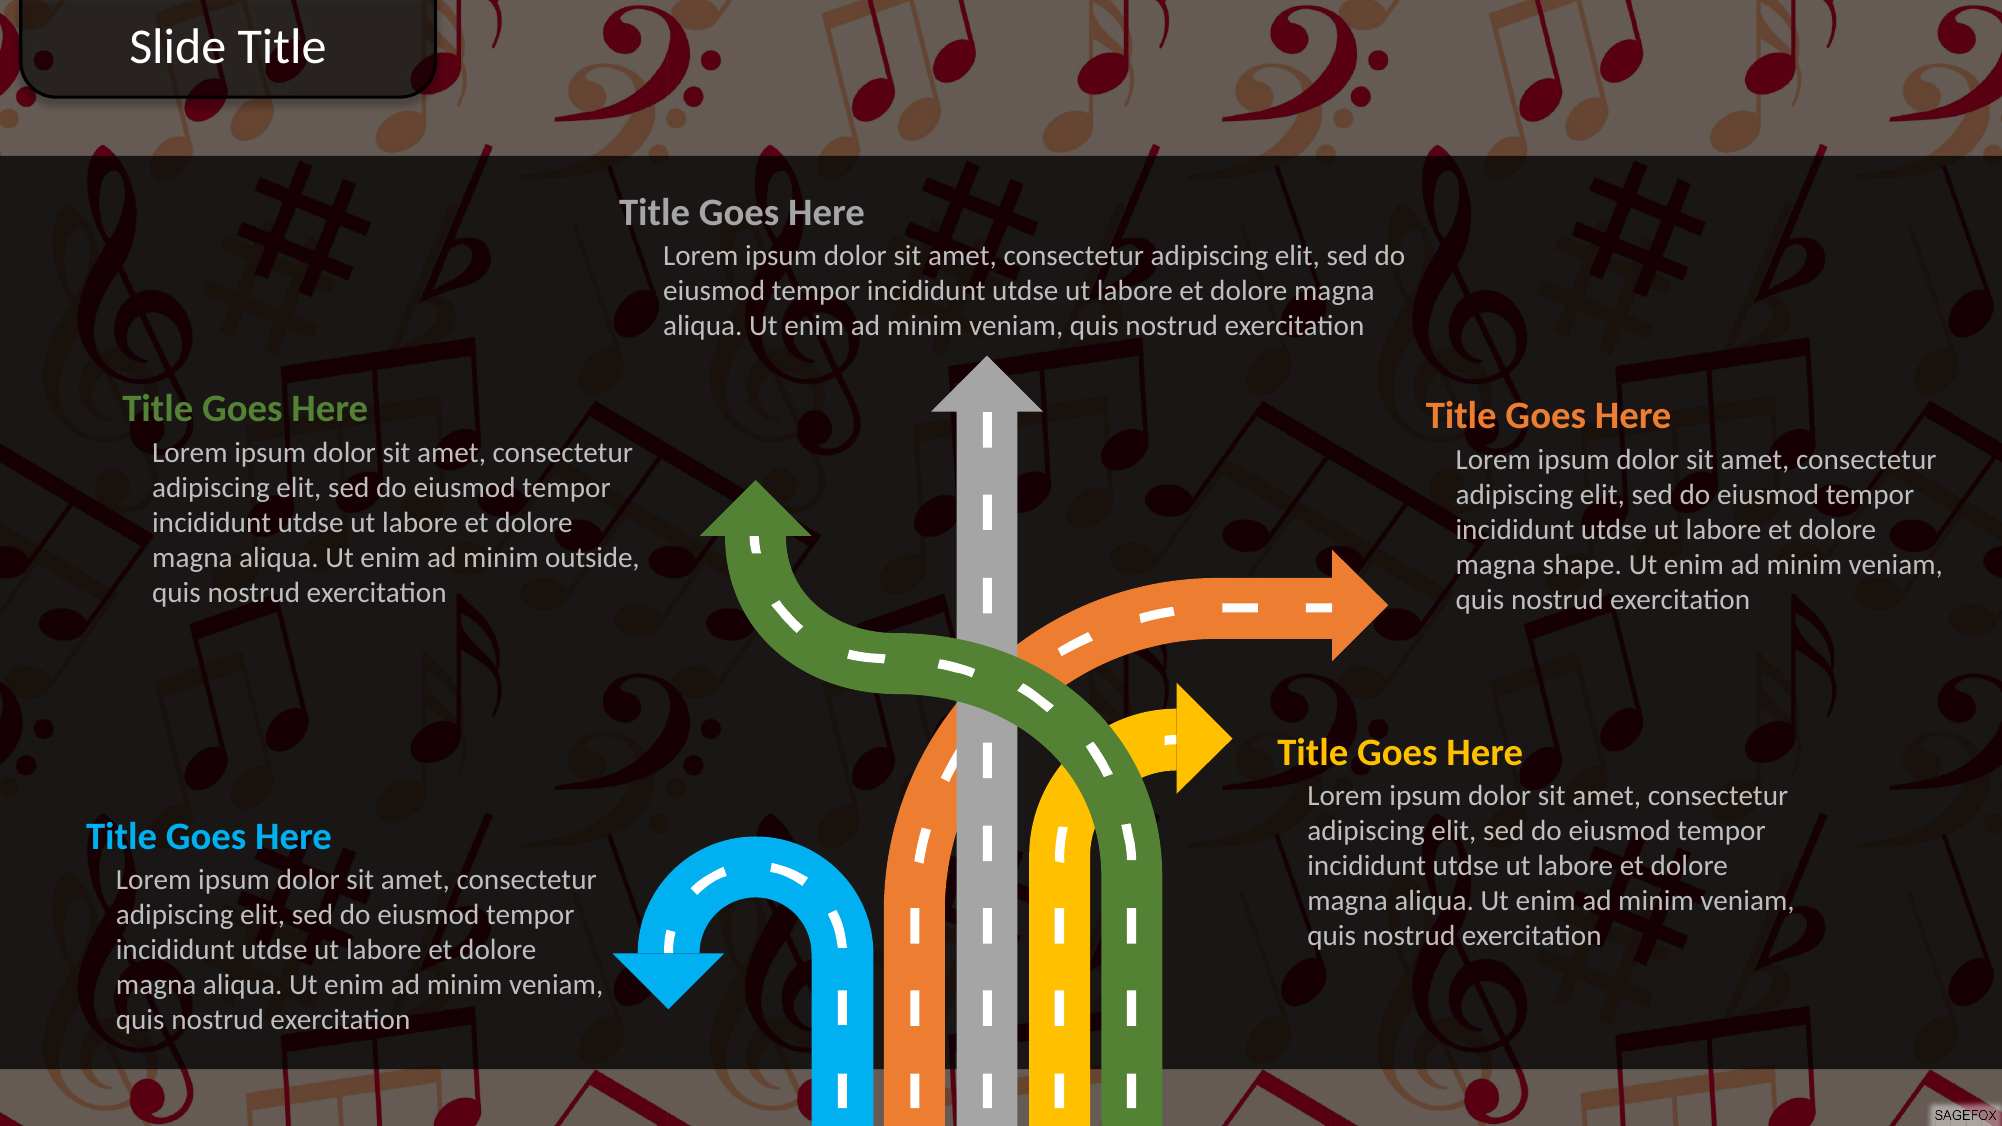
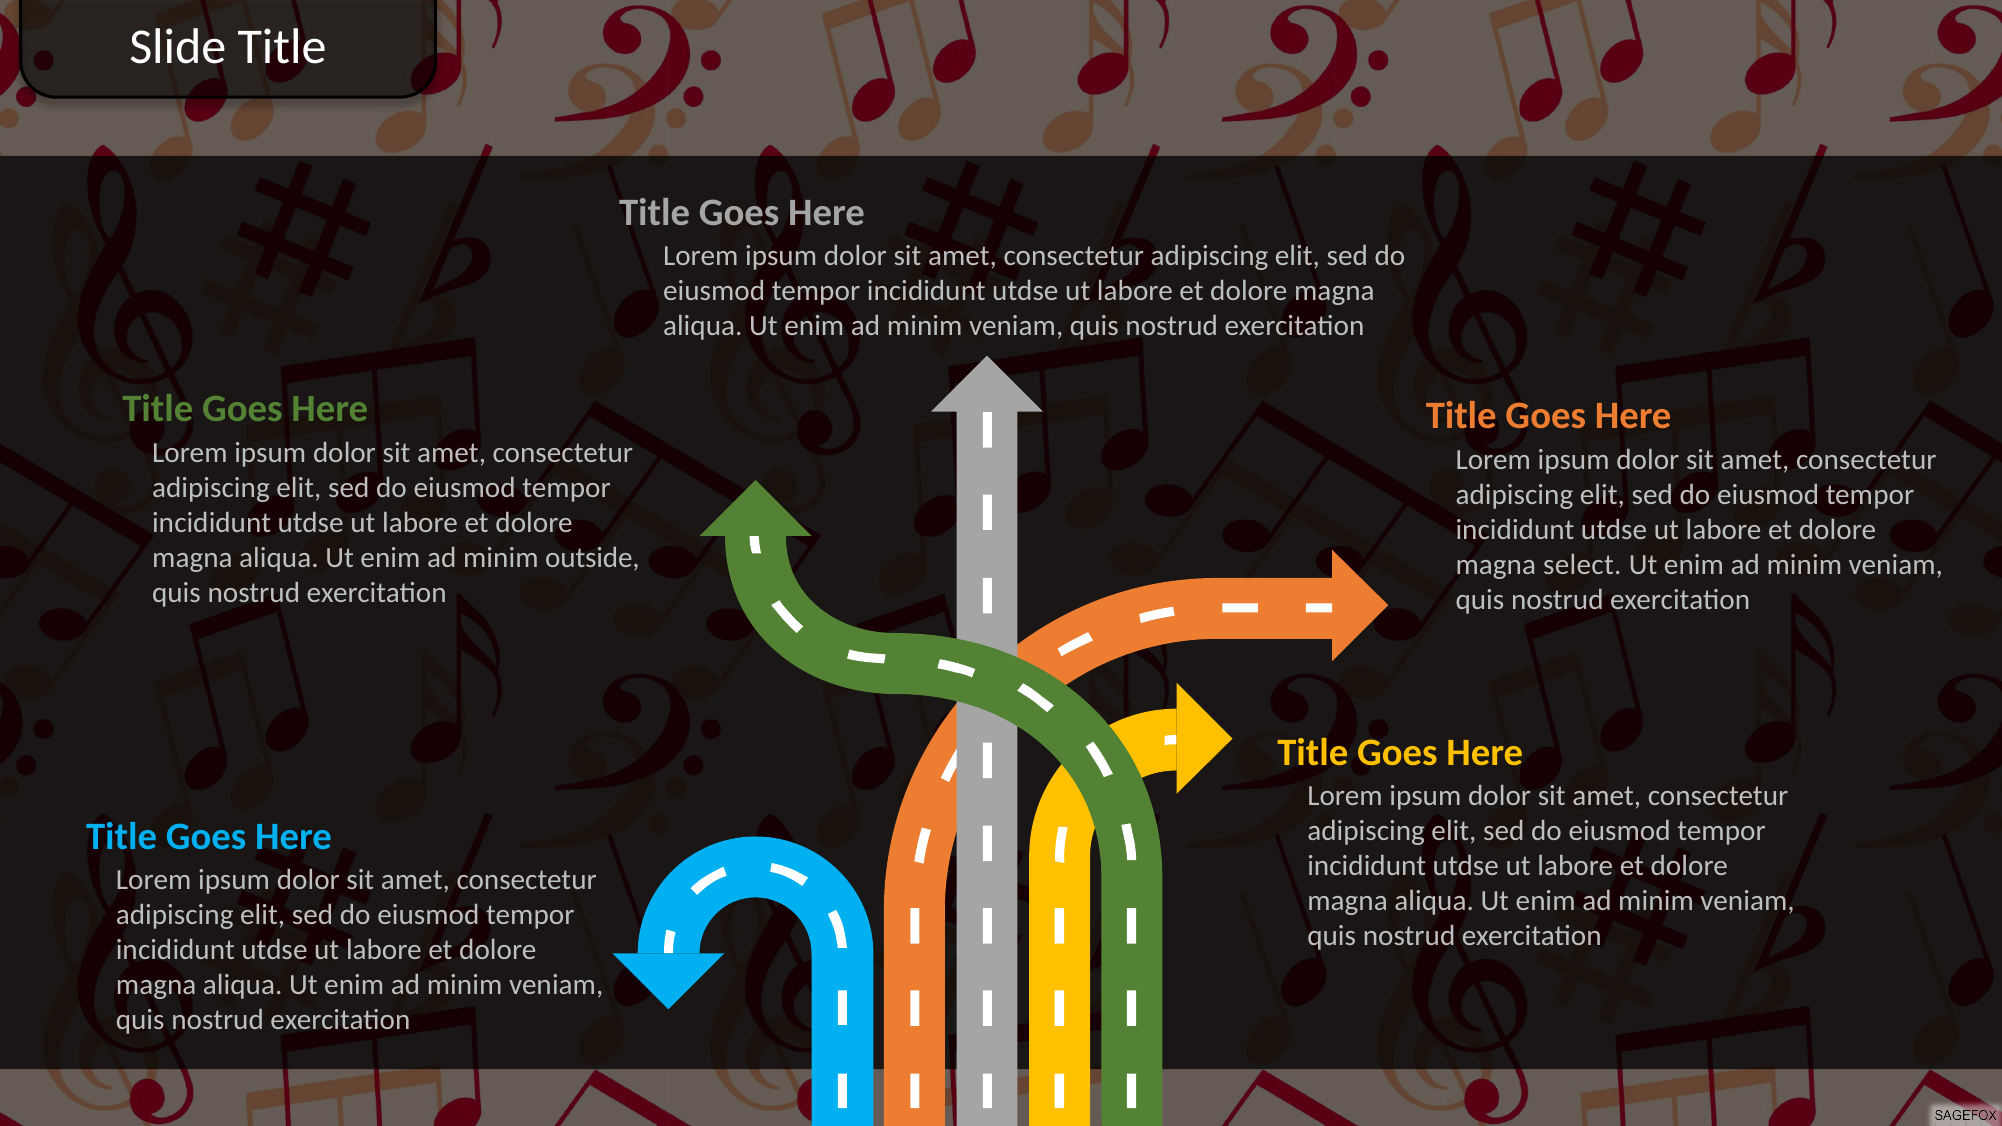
shape: shape -> select (1582, 565)
